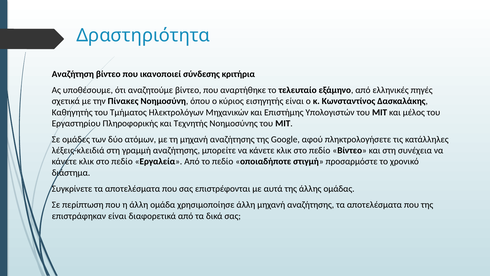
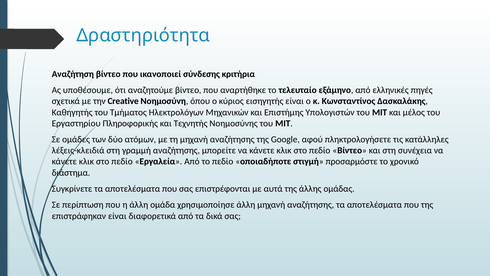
Πίνακες: Πίνακες -> Creative (123, 101)
